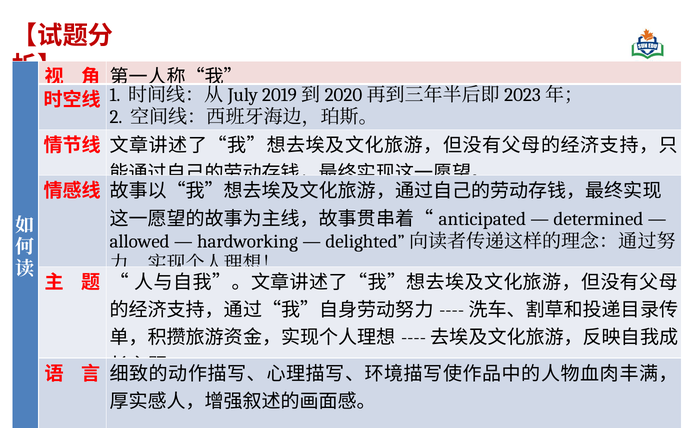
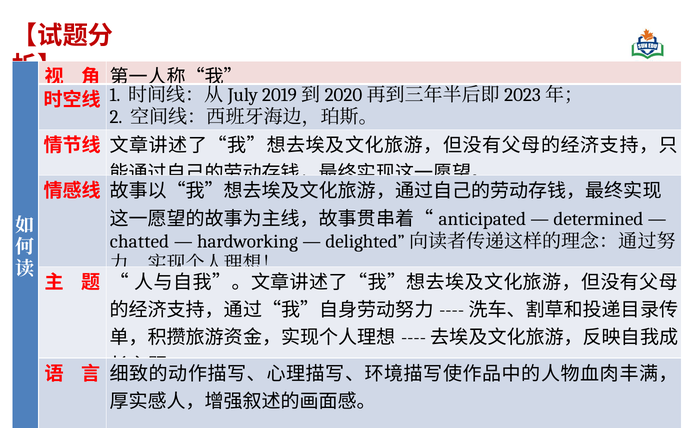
allowed: allowed -> chatted (139, 242)
